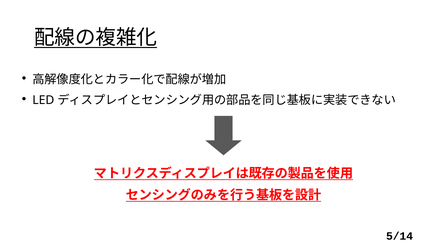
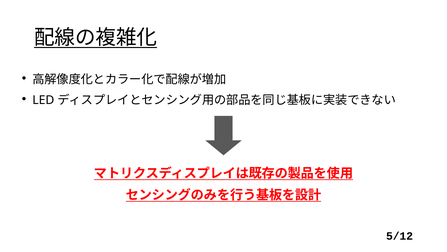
5/14: 5/14 -> 5/12 (400, 236)
